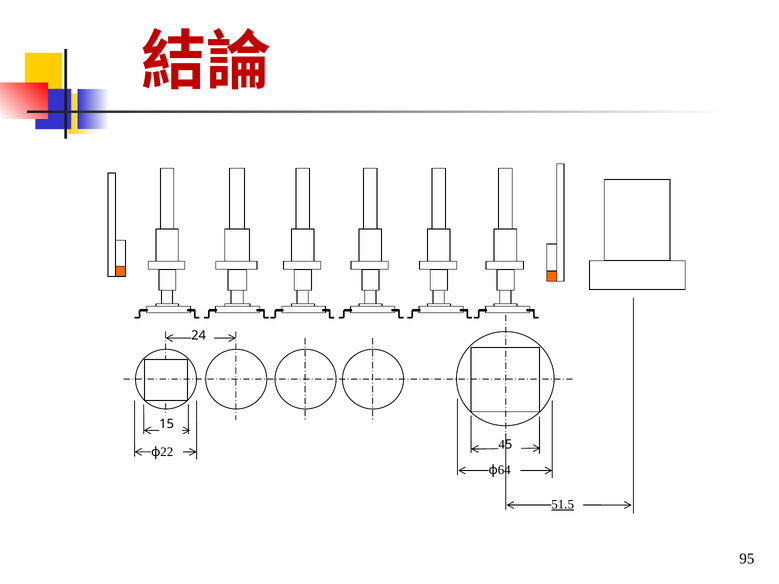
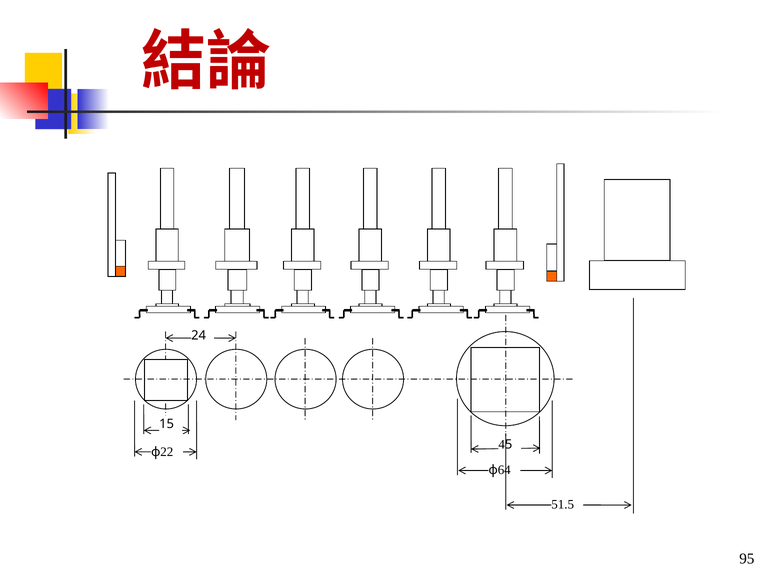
51.5 underline: present -> none (563, 505)
